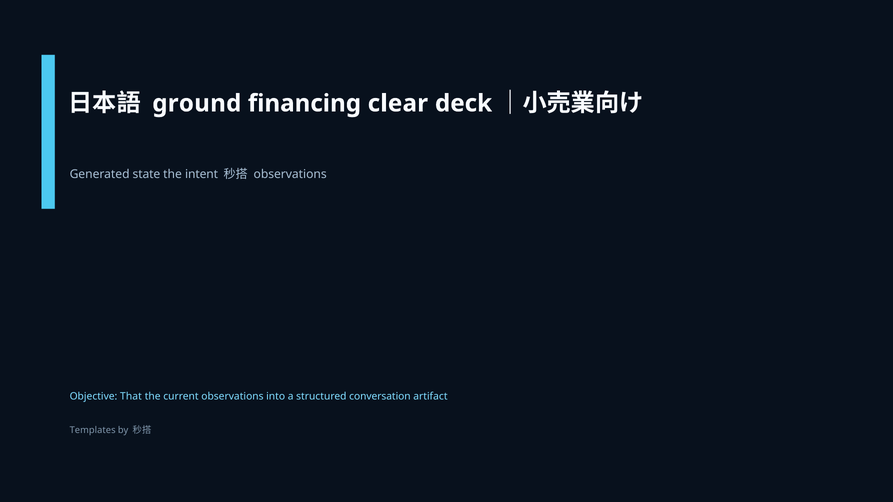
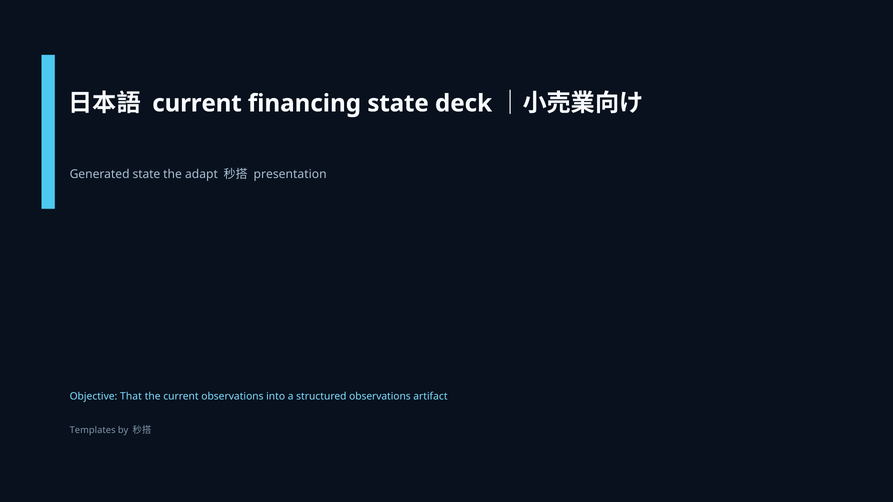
ground: ground -> current (197, 103)
financing clear: clear -> state (398, 103)
intent: intent -> adapt (201, 174)
observations: observations -> presentation (290, 174)
structured conversation: conversation -> observations (380, 397)
